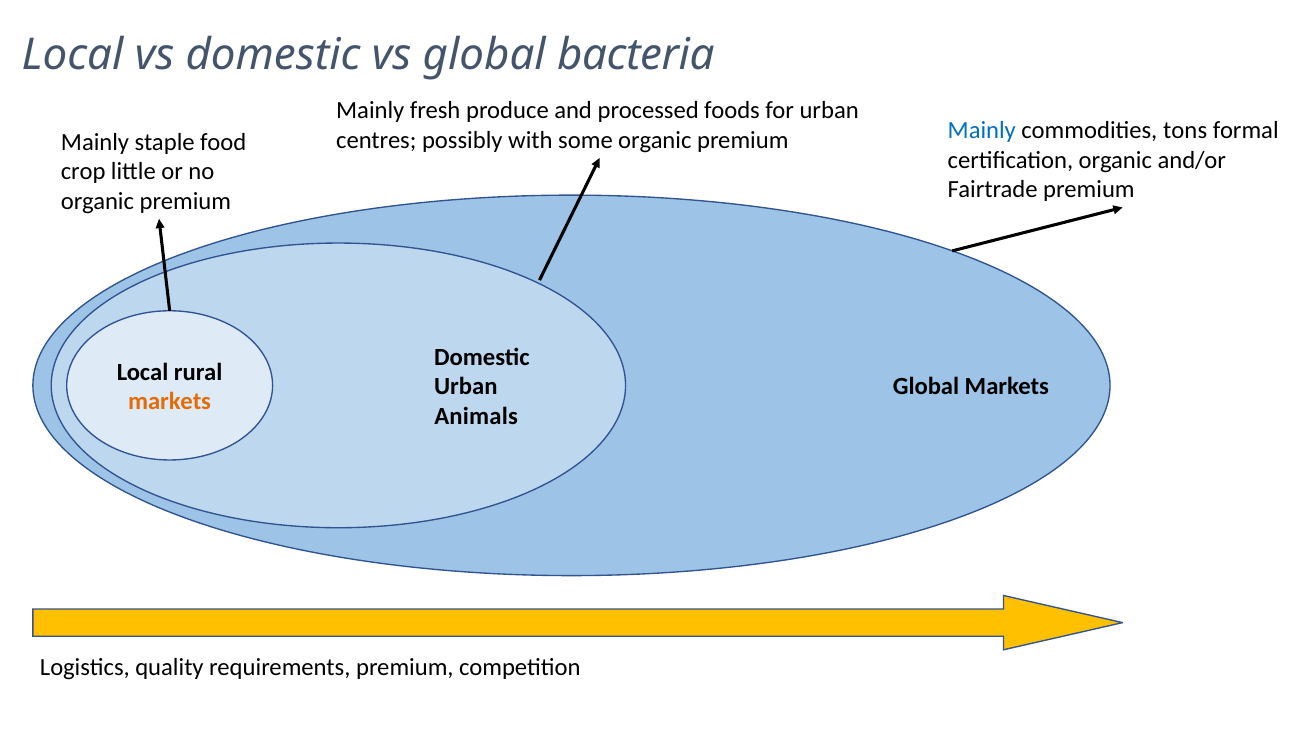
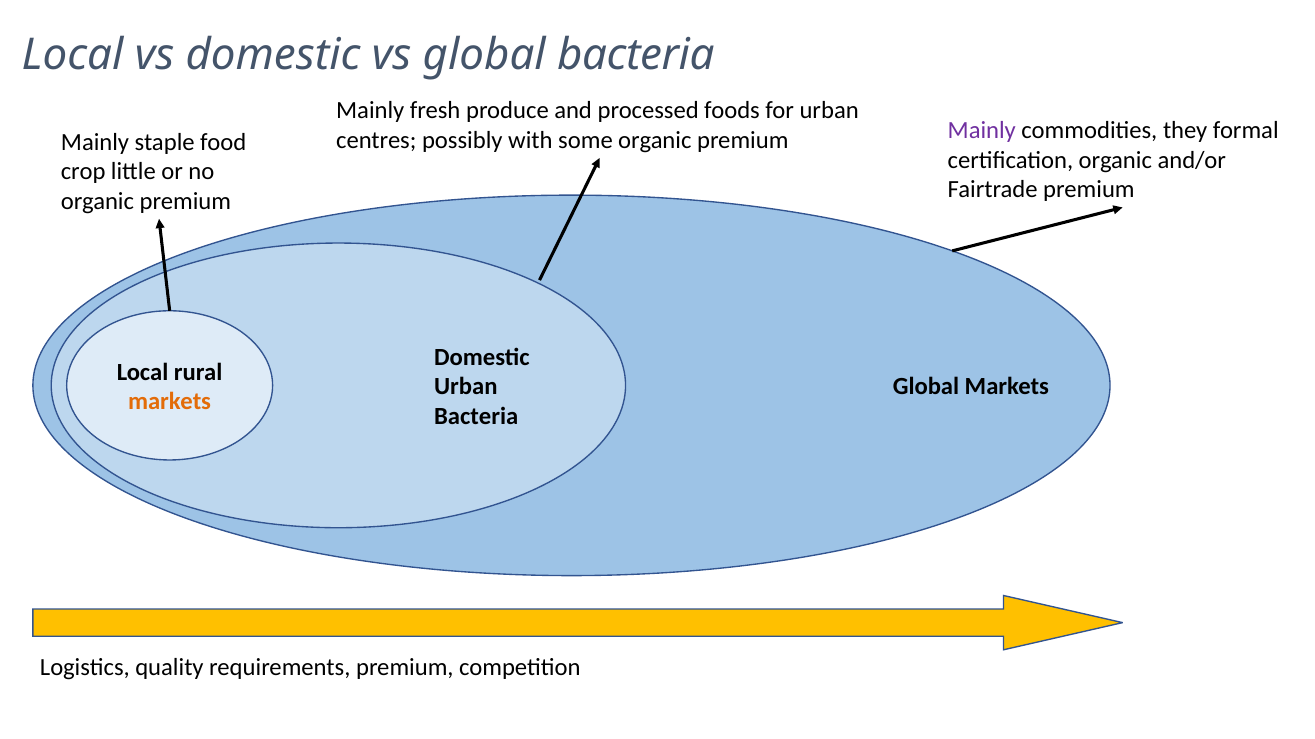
Mainly colour: blue -> purple (982, 131)
tons: tons -> they (1185, 131)
Animals: Animals -> Bacteria (476, 416)
